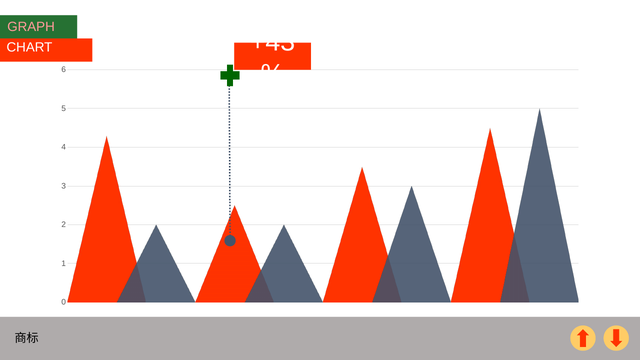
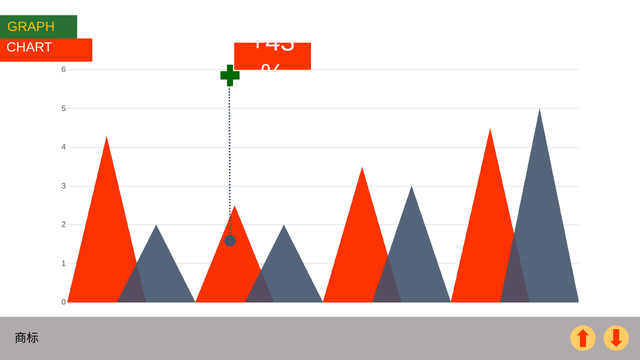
GRAPH colour: pink -> yellow (31, 27)
